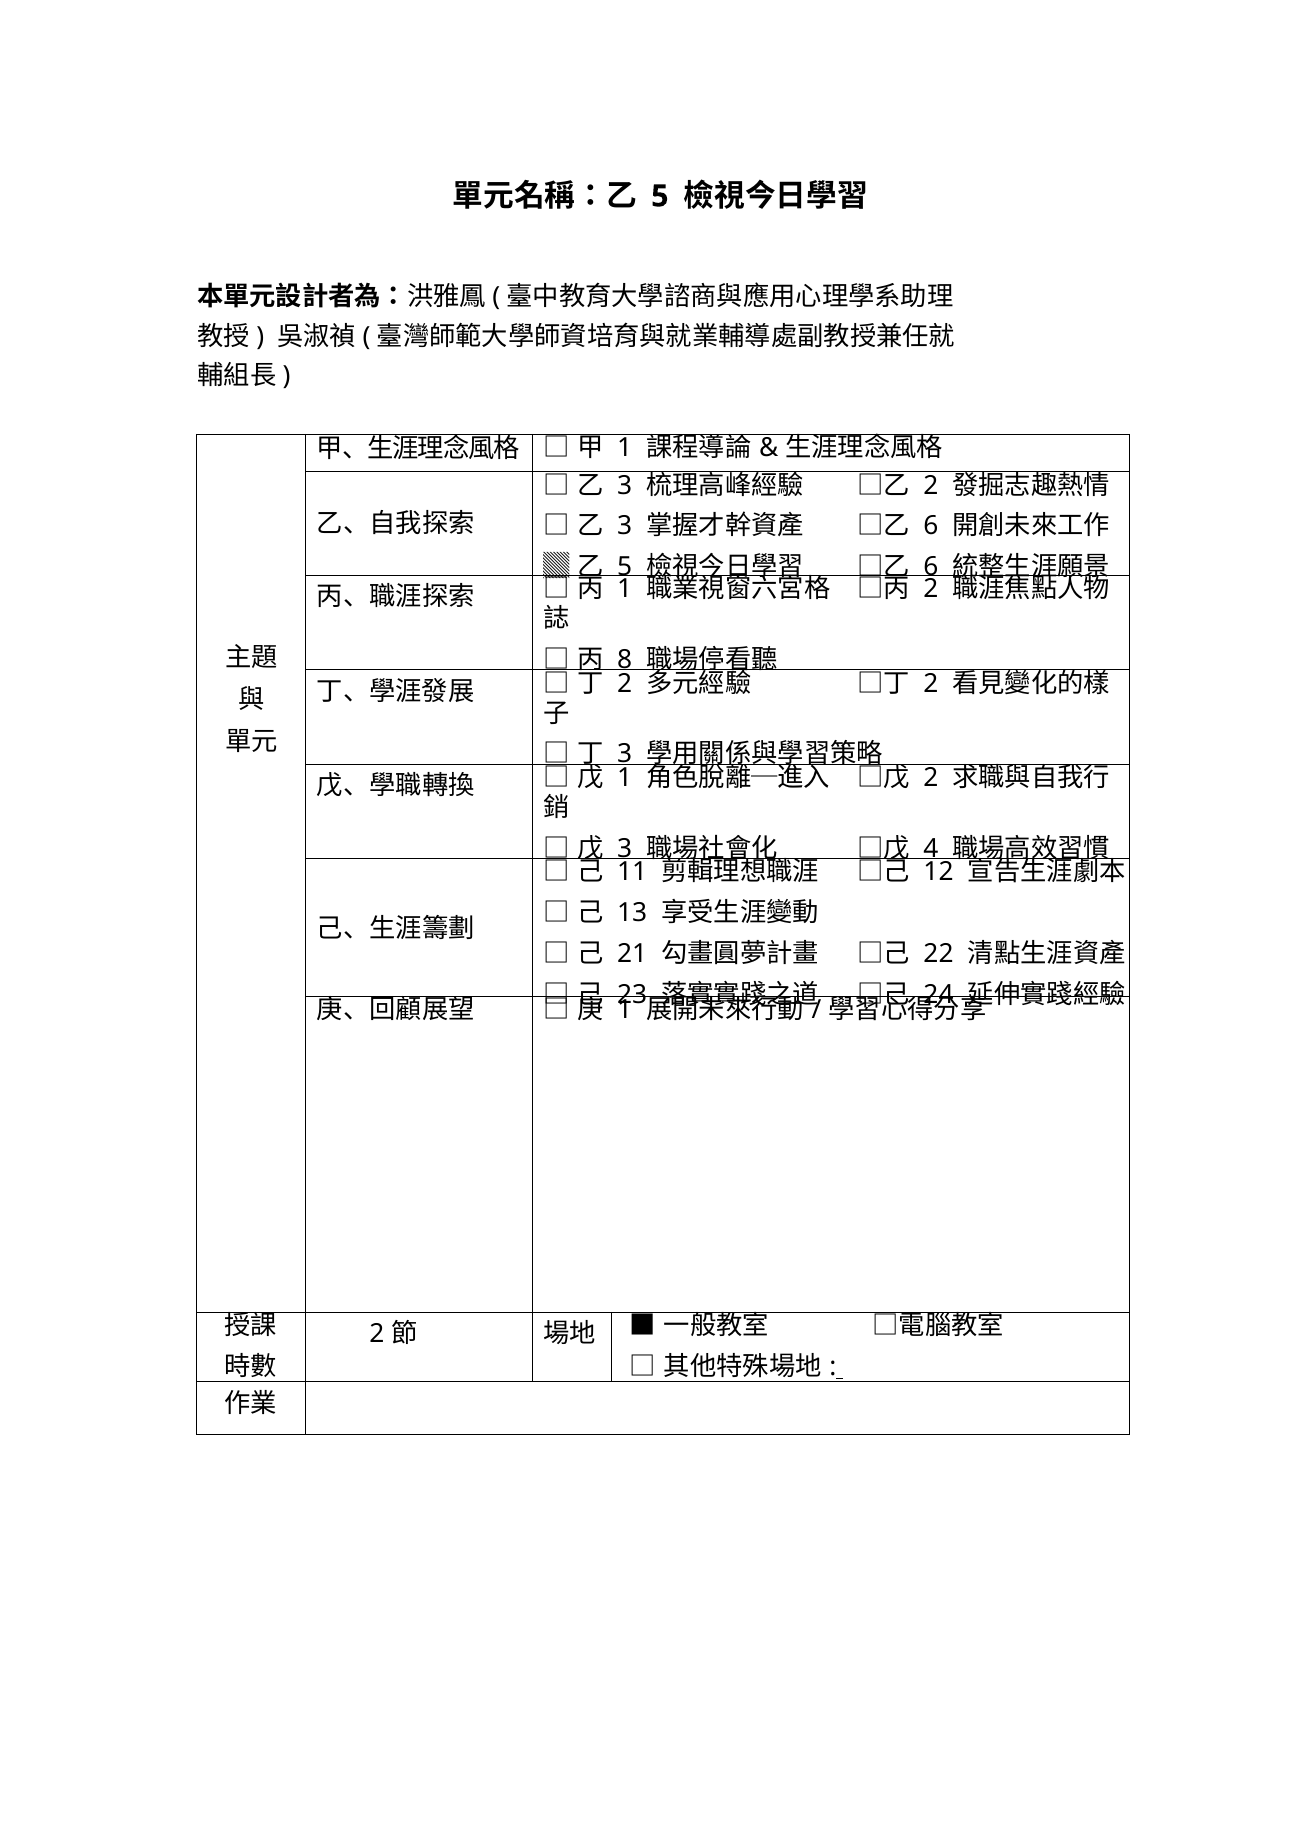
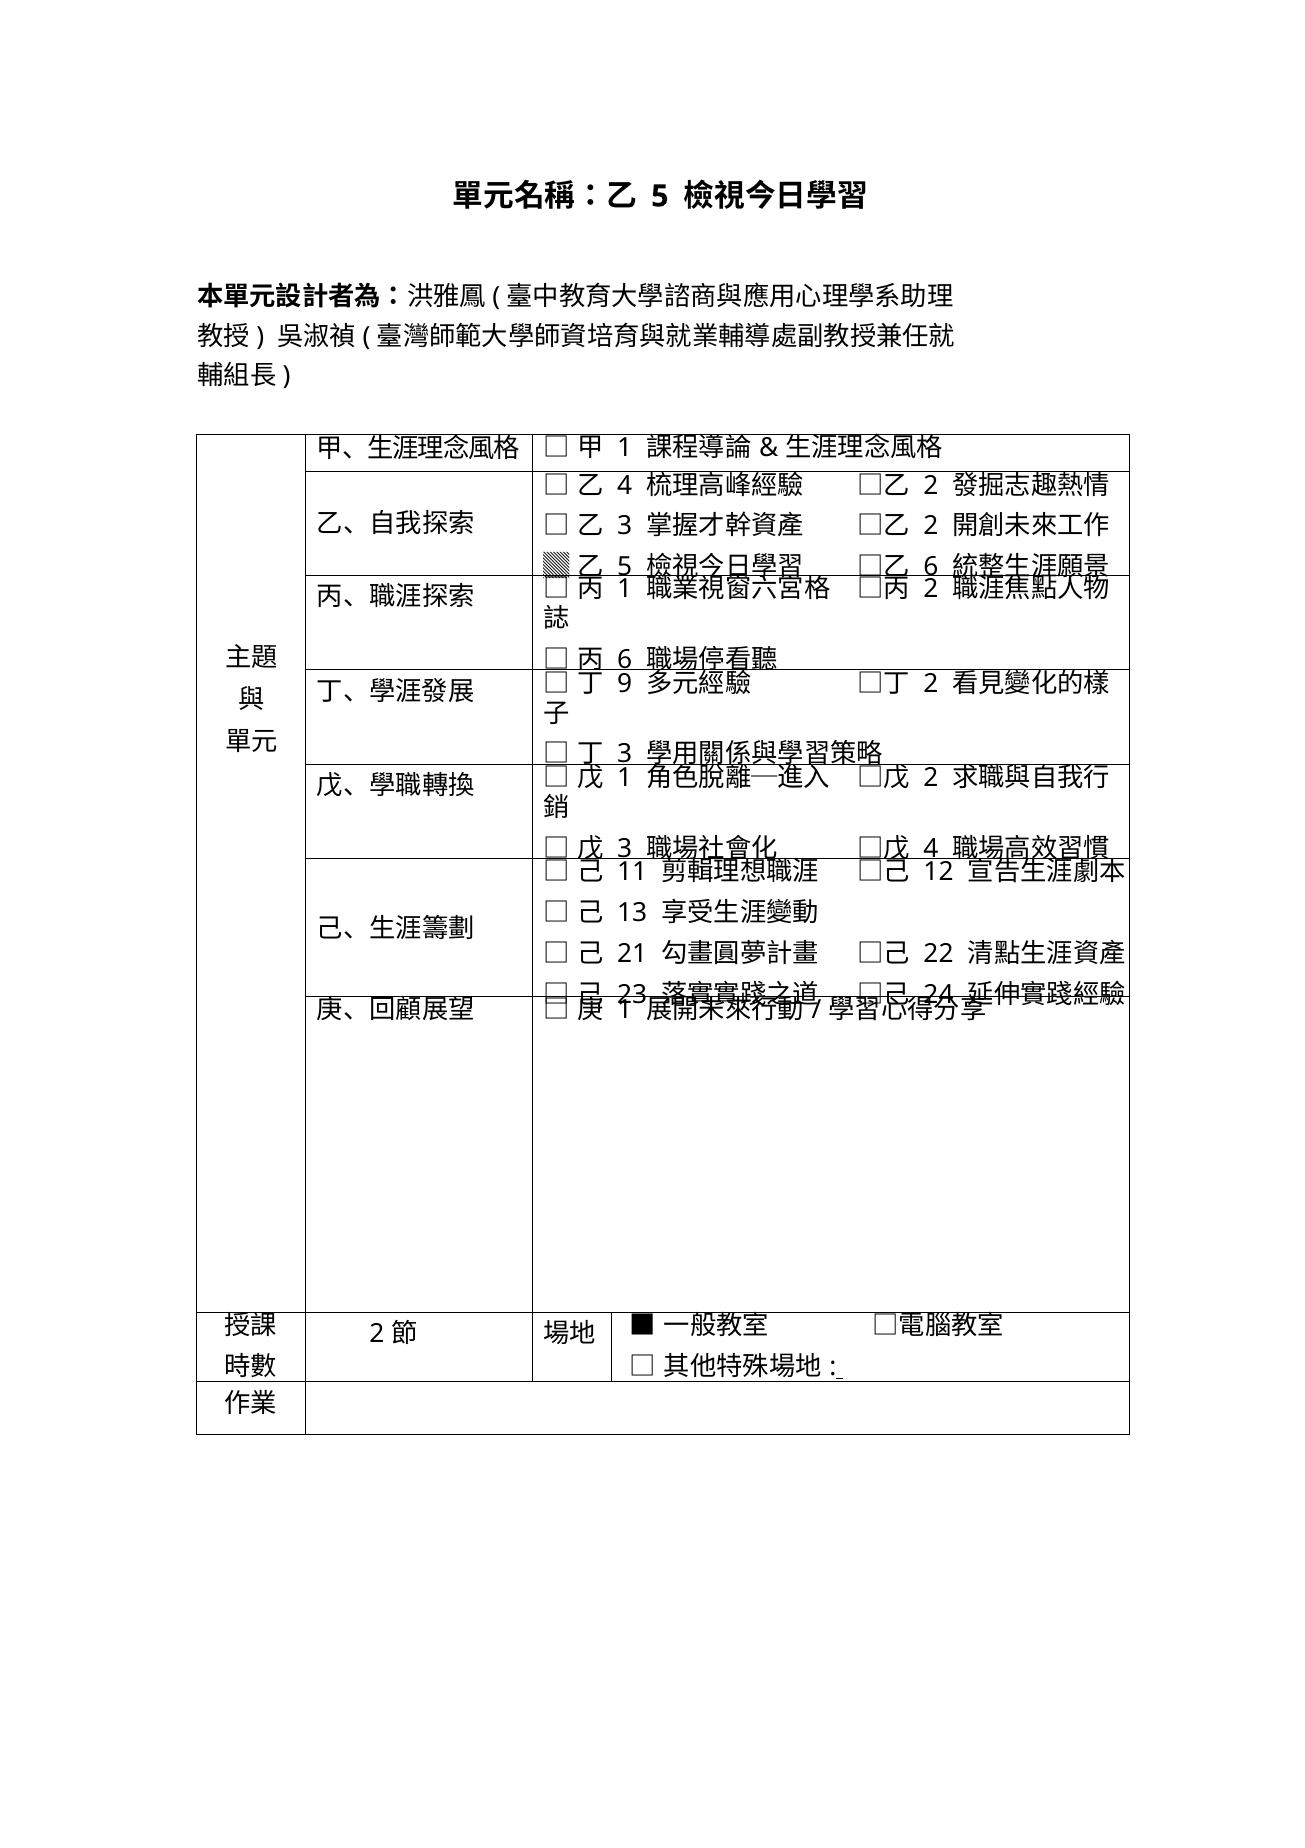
3: 3 -> 4 (625, 485)
6: 6 -> 2 (931, 526)
8: 8 -> 6 (625, 660)
2: 2 -> 9 (625, 683)
